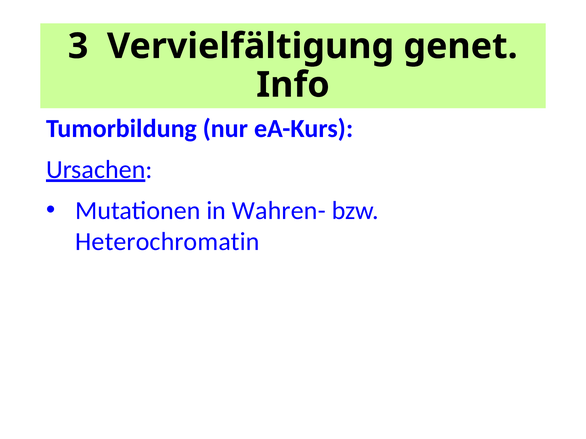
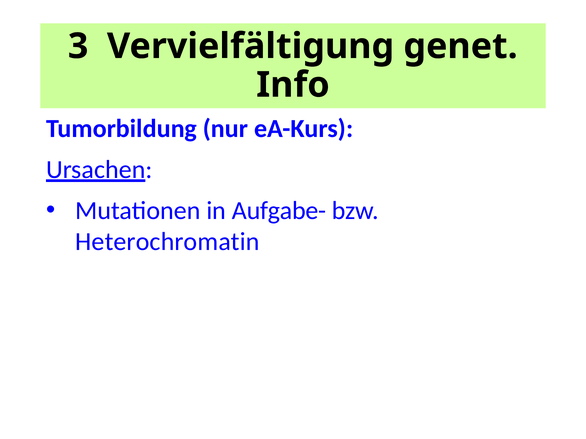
Wahren-: Wahren- -> Aufgabe- (279, 211)
